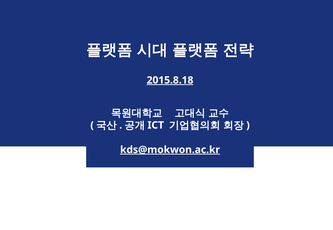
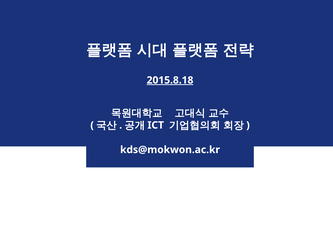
kds@mokwon.ac.kr underline: present -> none (170, 150)
